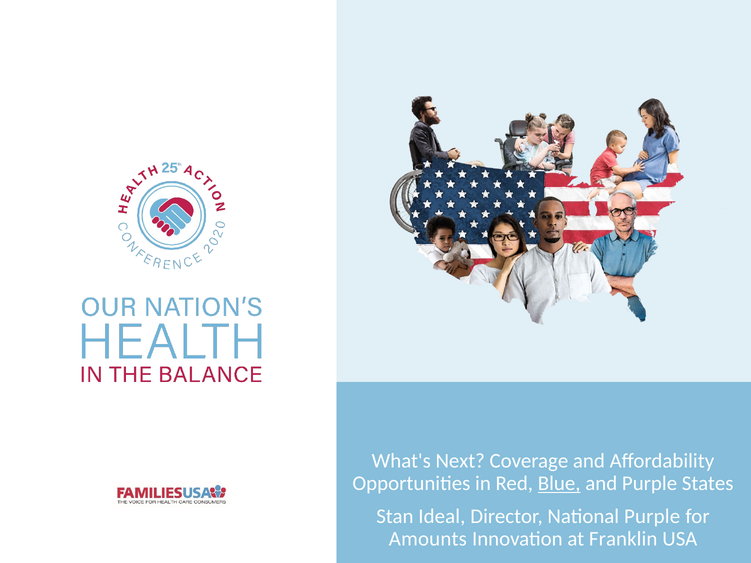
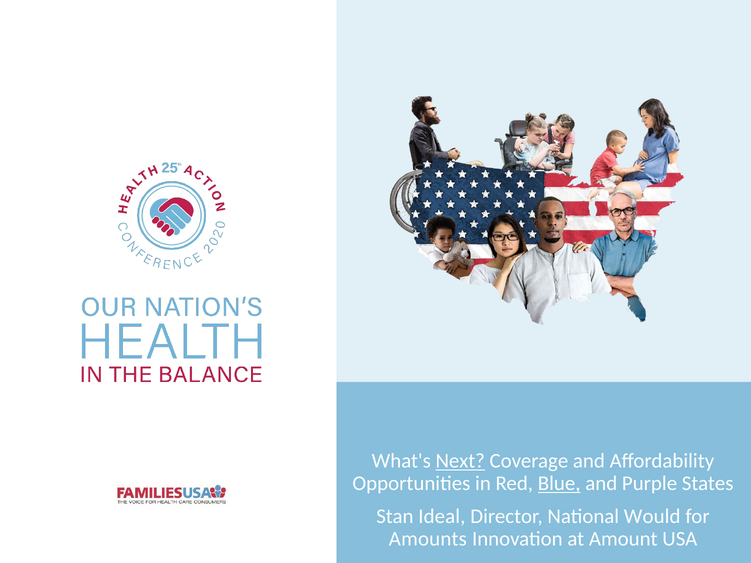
Next underline: none -> present (460, 461)
National Purple: Purple -> Would (652, 517)
Franklin: Franklin -> Amount (623, 539)
